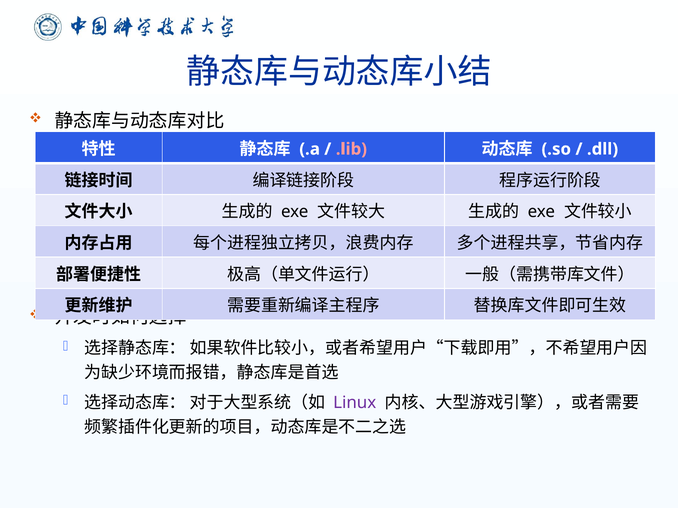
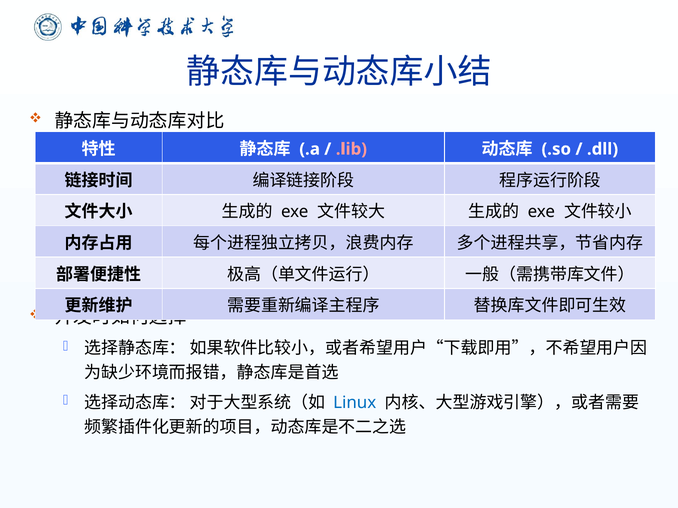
Linux colour: purple -> blue (355, 403)
